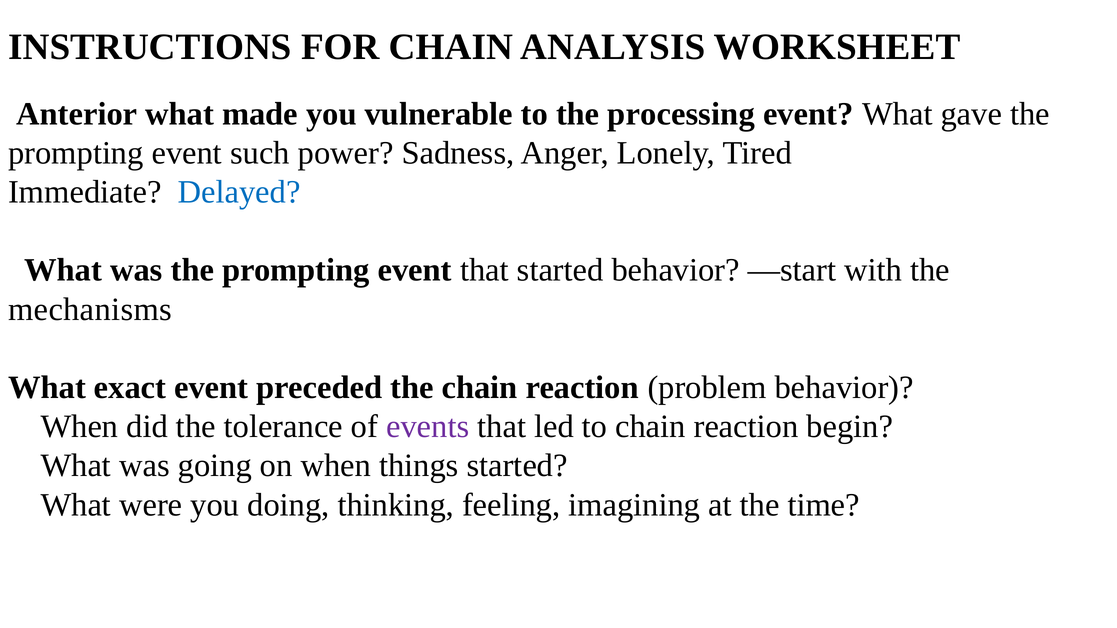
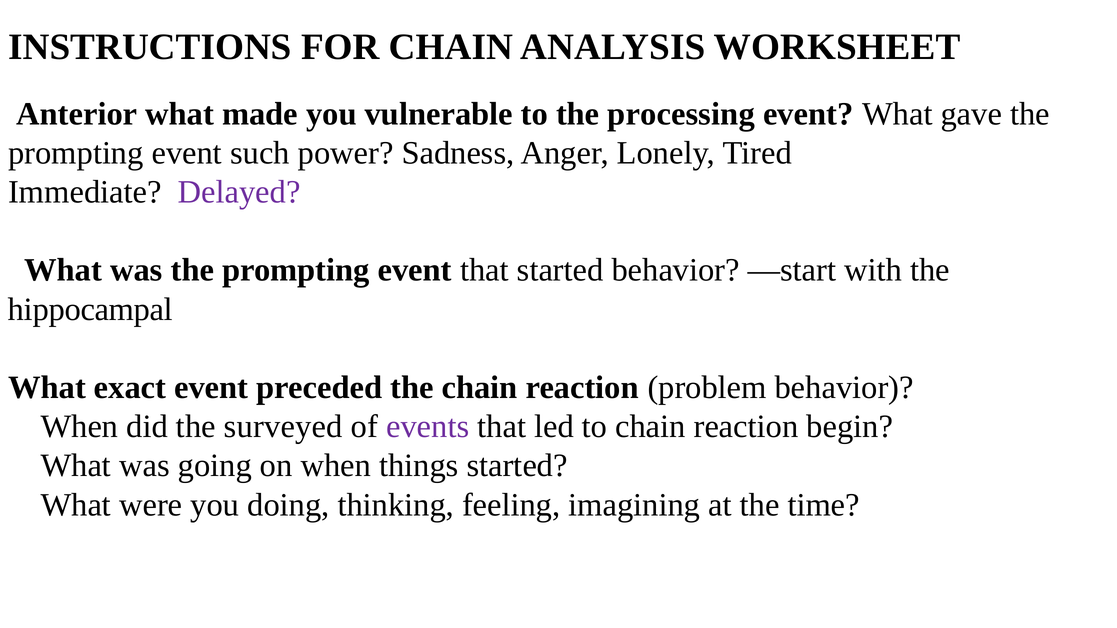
Delayed colour: blue -> purple (239, 192)
mechanisms: mechanisms -> hippocampal (90, 309)
tolerance: tolerance -> surveyed (283, 427)
